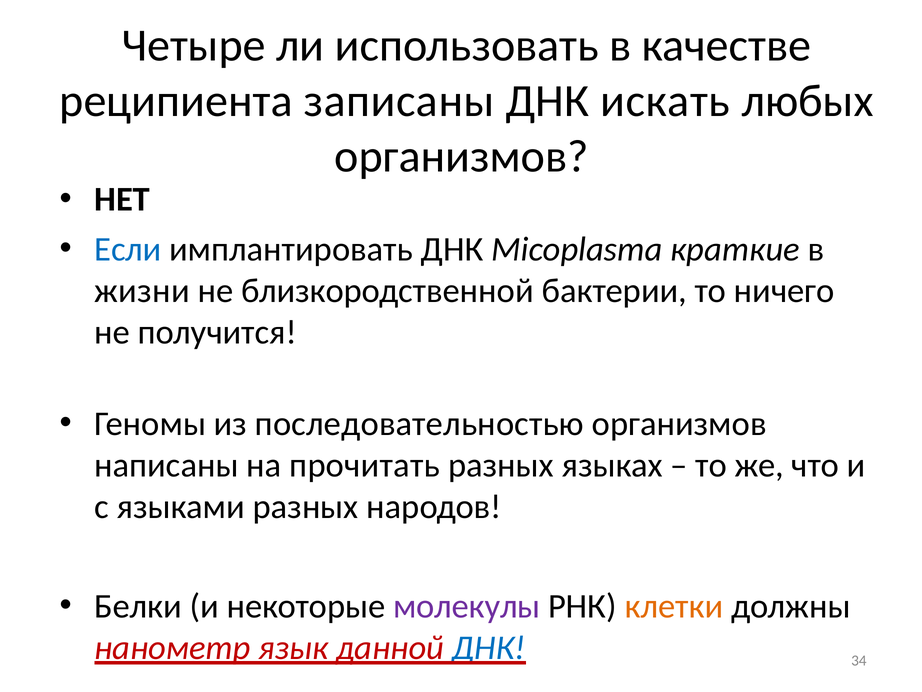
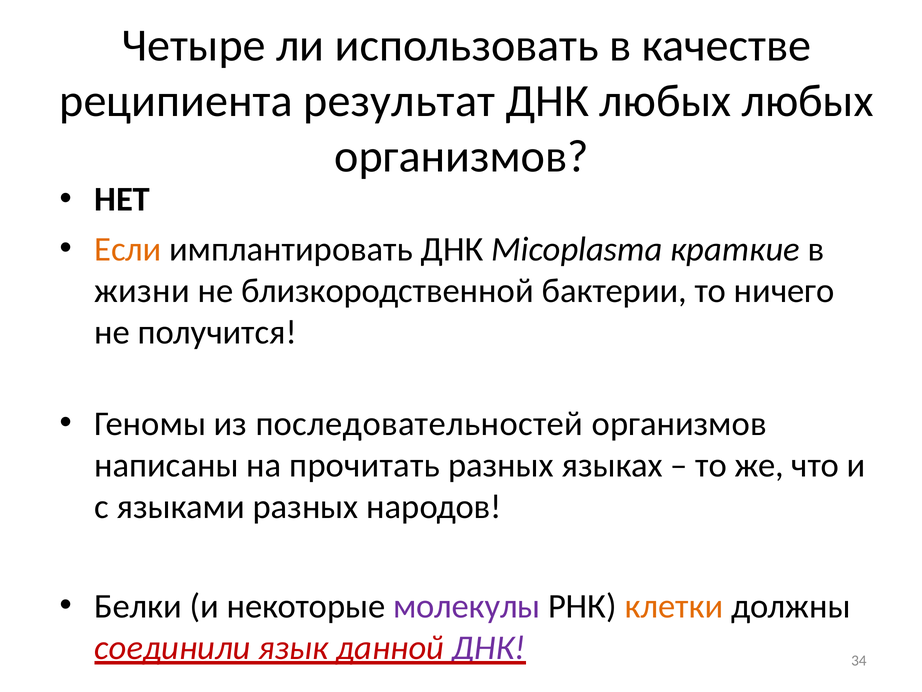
записаны: записаны -> результат (399, 101)
ДНК искать: искать -> любых (665, 101)
Если colour: blue -> orange (128, 249)
последовательностью: последовательностью -> последовательностей (419, 423)
нанометр: нанометр -> соединили (172, 647)
ДНК colour: blue -> purple (489, 647)
